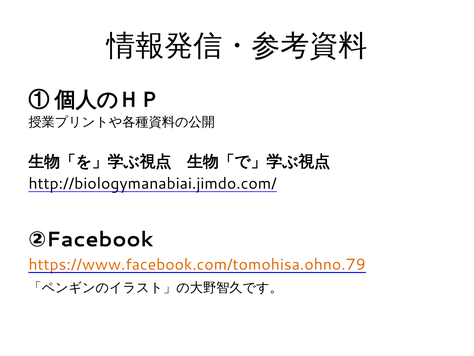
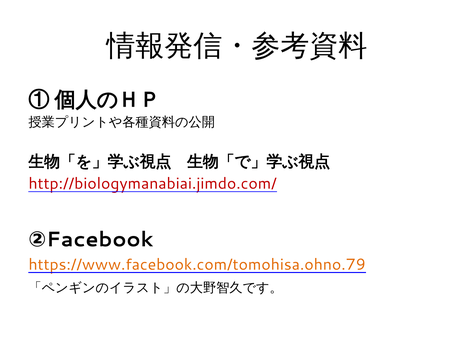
http://biologymanabiai.jimdo.com/ colour: black -> red (153, 183)
